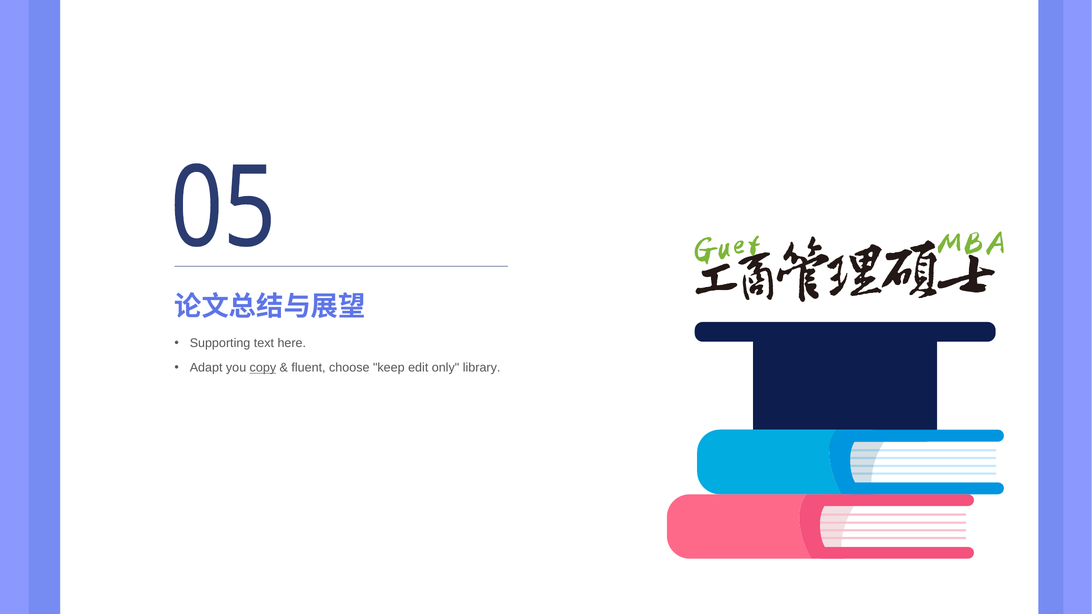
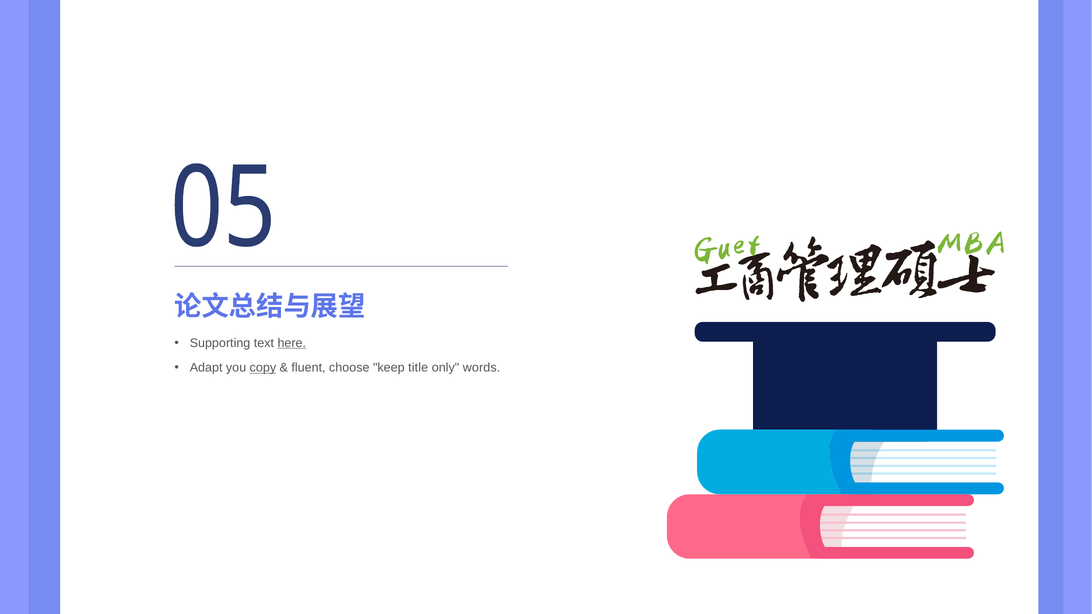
here underline: none -> present (292, 343)
edit: edit -> title (418, 368)
library: library -> words (482, 368)
